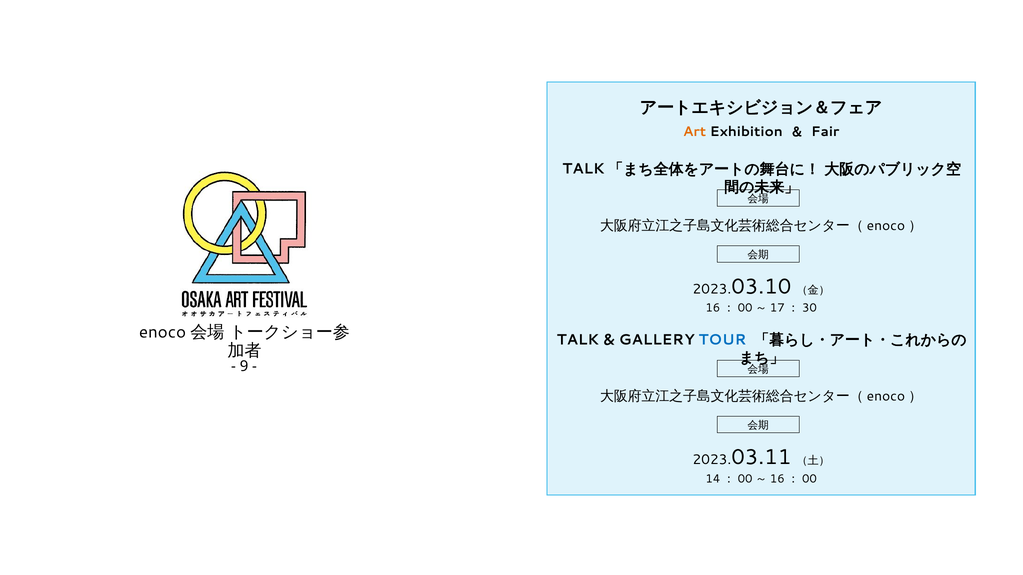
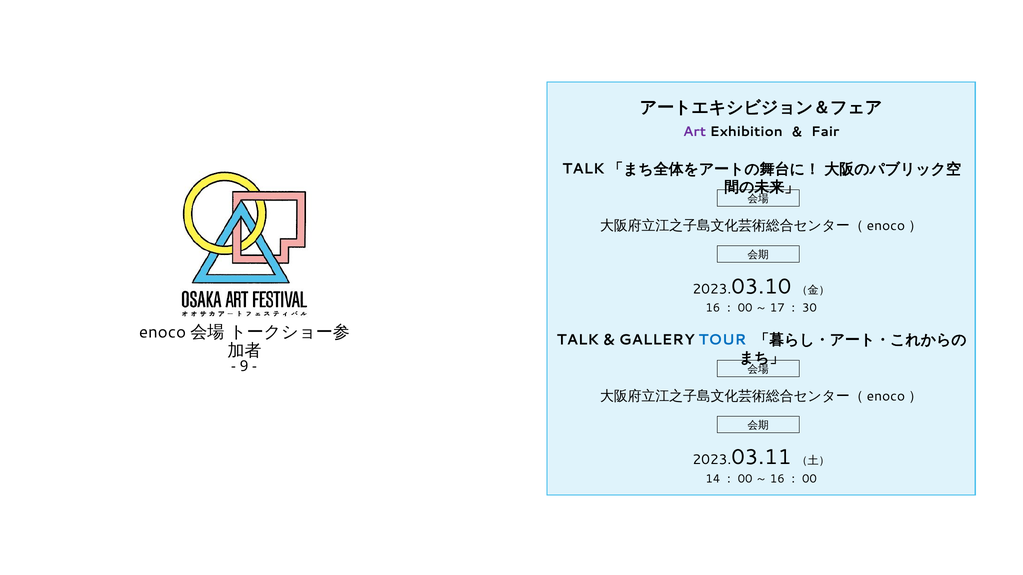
Art colour: orange -> purple (695, 132)
